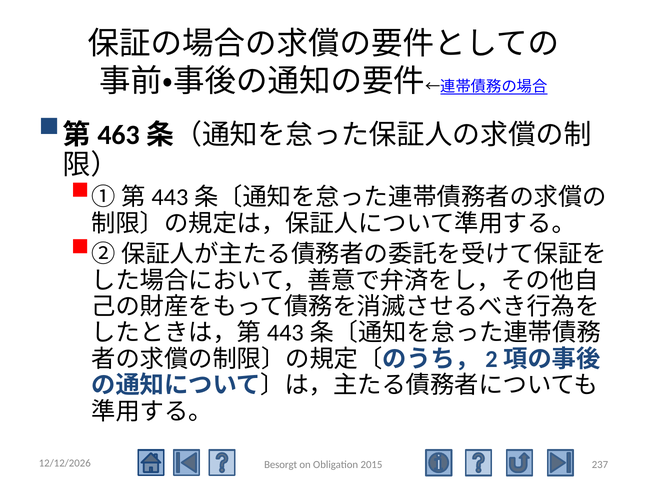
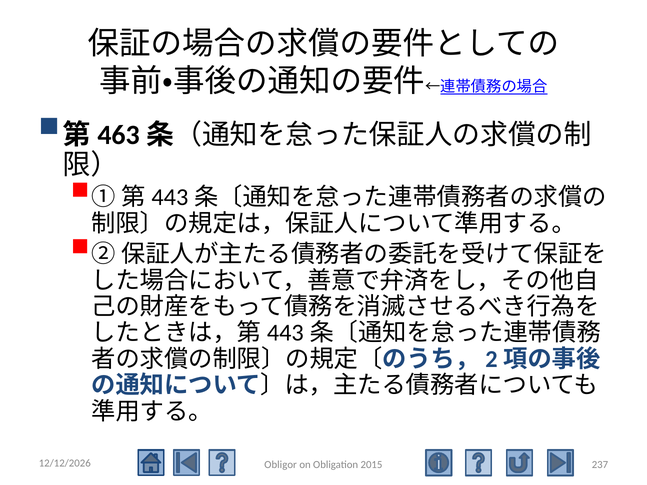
Besorgt: Besorgt -> Obligor (281, 465)
